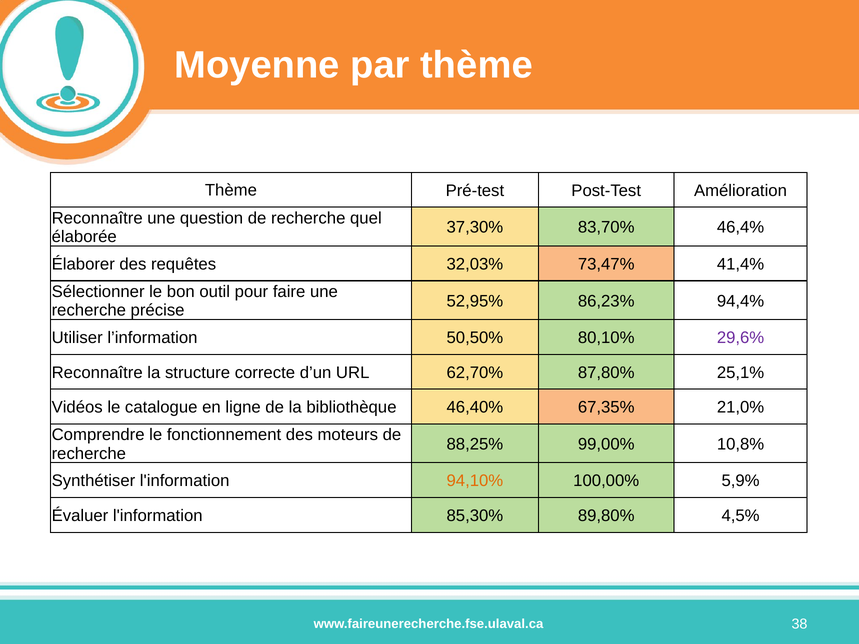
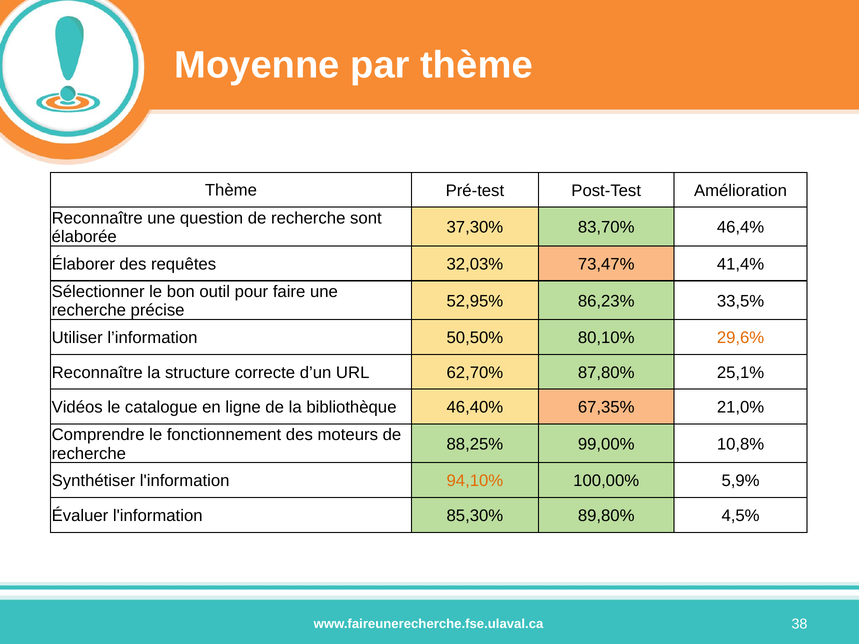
quel: quel -> sont (366, 218)
94,4%: 94,4% -> 33,5% (741, 301)
29,6% colour: purple -> orange (741, 338)
